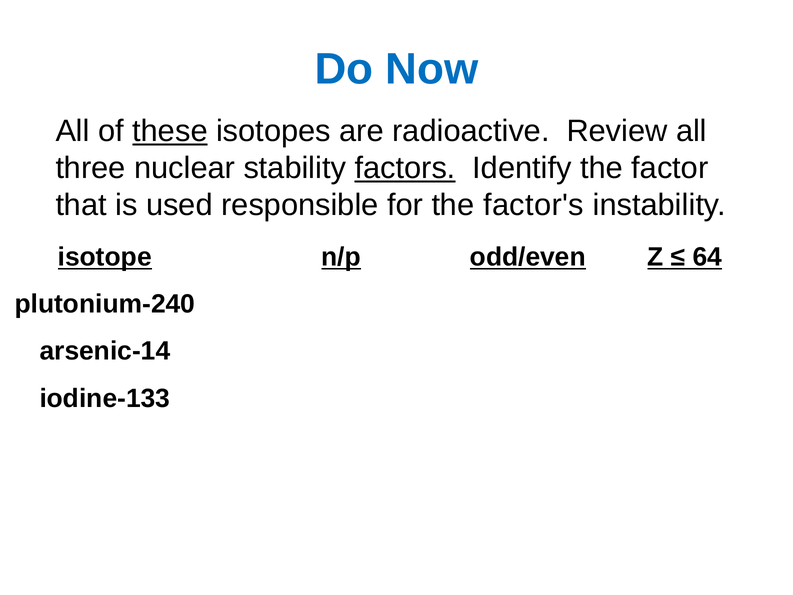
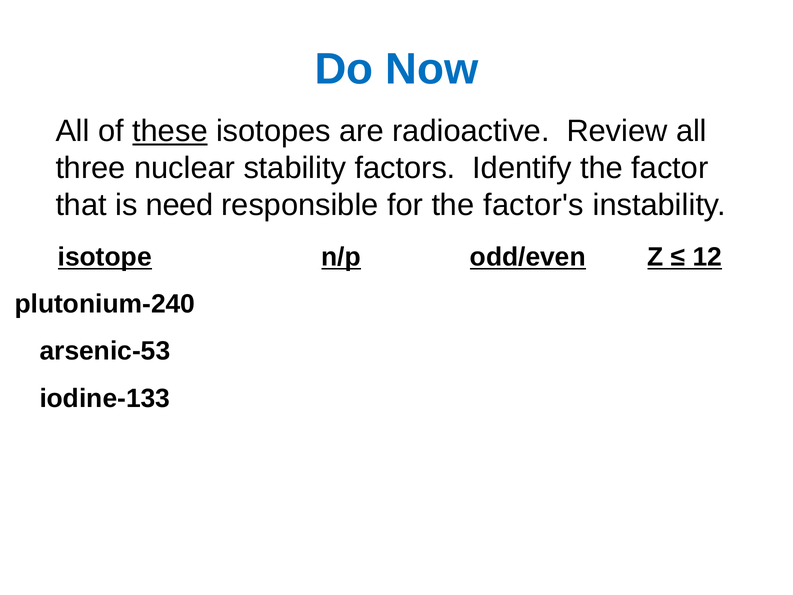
factors underline: present -> none (405, 168)
used: used -> need (180, 205)
64: 64 -> 12 (707, 257)
arsenic-14: arsenic-14 -> arsenic-53 (105, 351)
